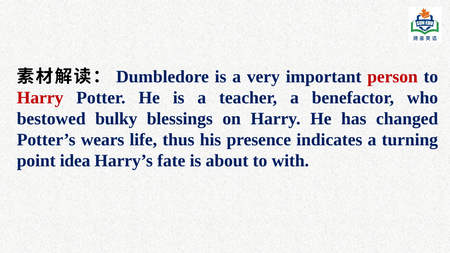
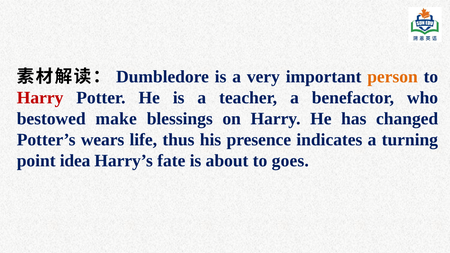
person colour: red -> orange (393, 77)
bulky: bulky -> make (116, 119)
with: with -> goes (290, 161)
